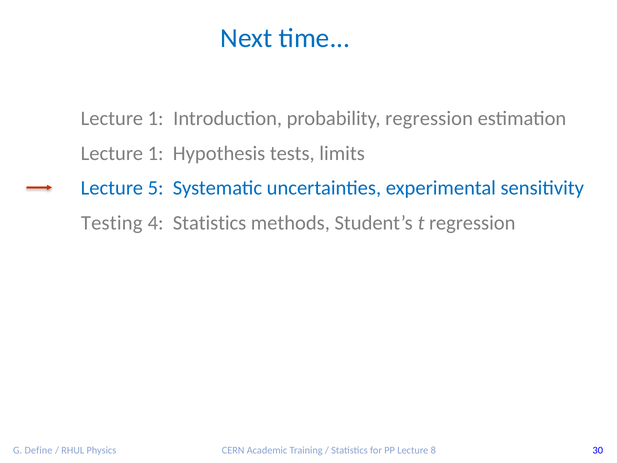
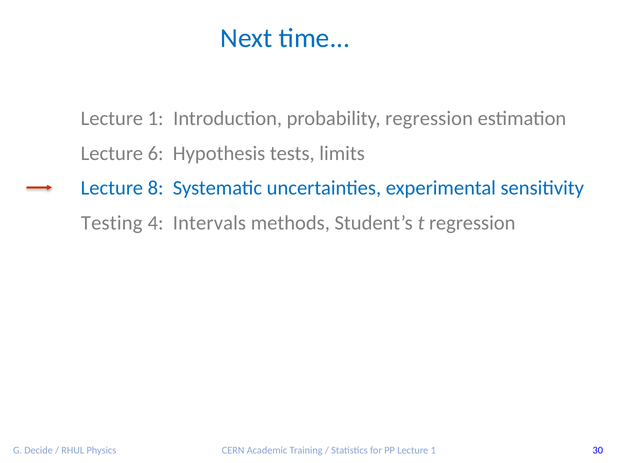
1: 1 -> 6 (156, 153)
5: 5 -> 8 (156, 188)
4 Statistics: Statistics -> Intervals (209, 223)
Define: Define -> Decide (39, 450)
PP Lecture 8: 8 -> 1 (433, 450)
